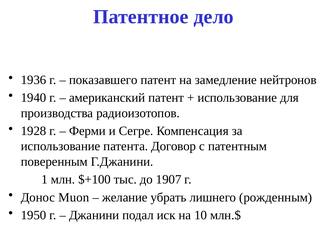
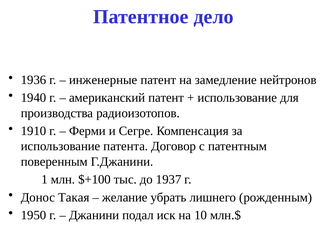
показавшего: показавшего -> инженерные (103, 80)
1928: 1928 -> 1910 (34, 131)
1907: 1907 -> 1937 (169, 179)
Muon: Muon -> Такая (74, 197)
